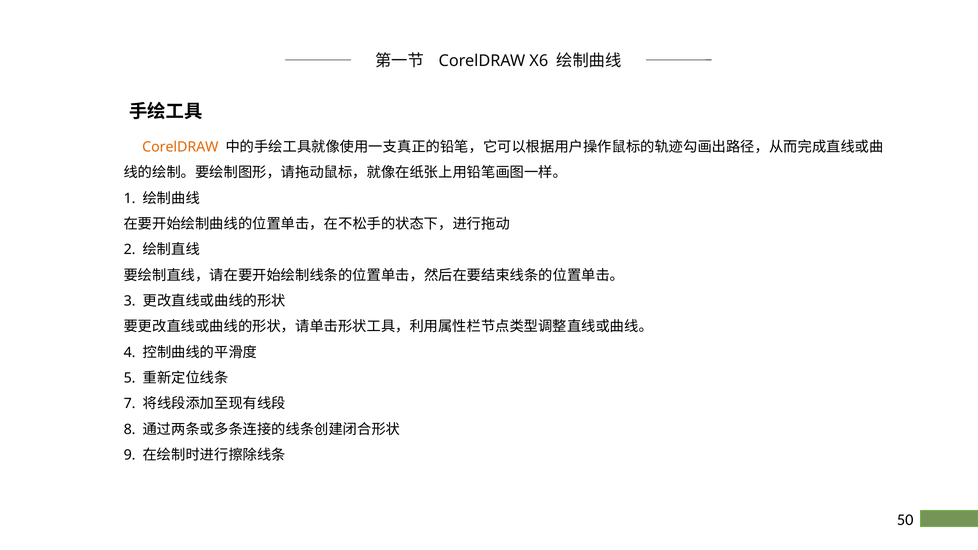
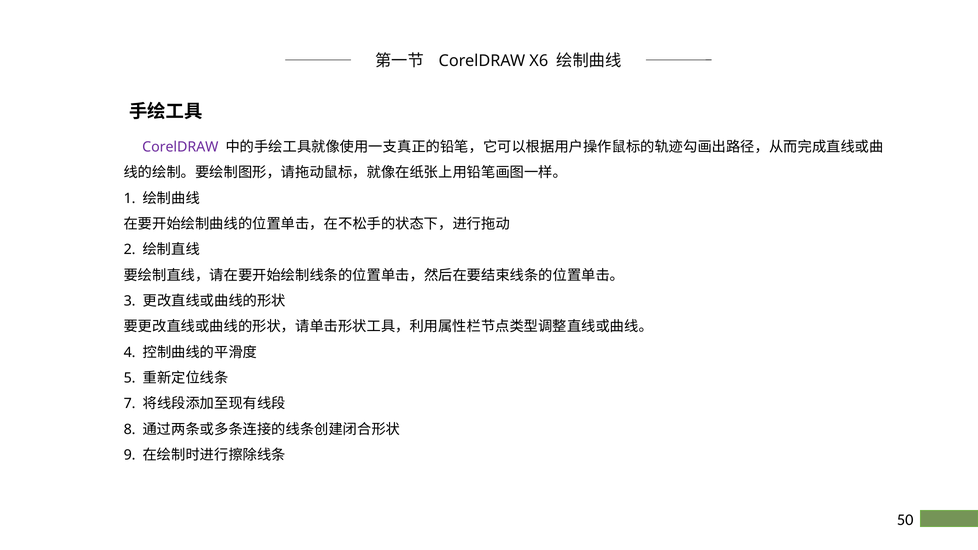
CorelDRAW colour: orange -> purple (180, 147)
